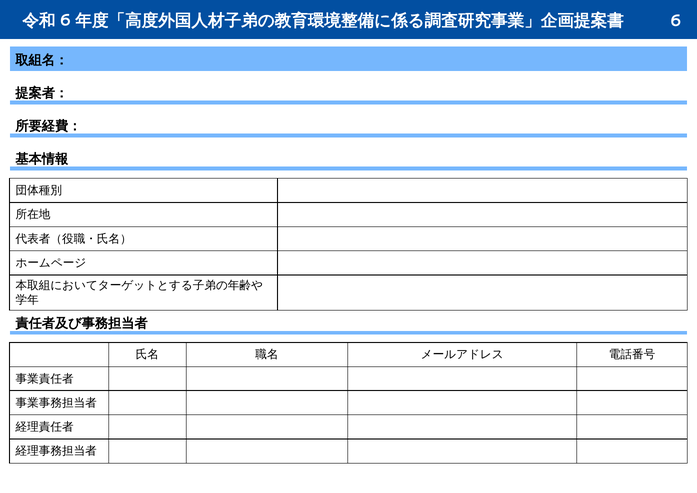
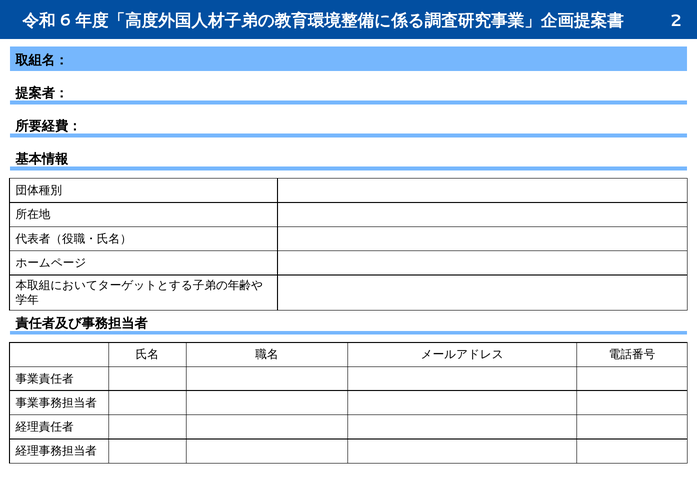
6: 6 -> 2 (676, 21)
